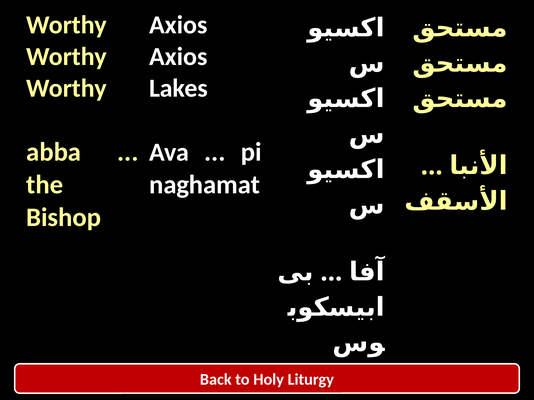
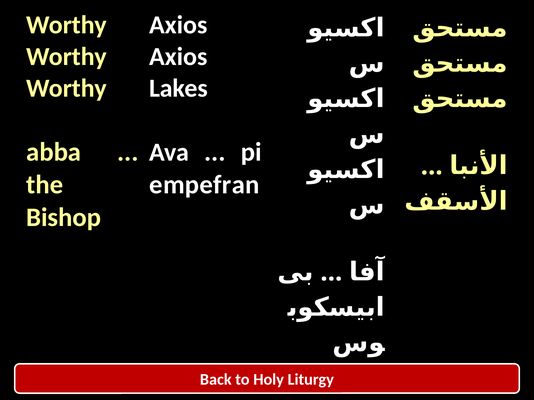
naghamat: naghamat -> empefran (204, 185)
